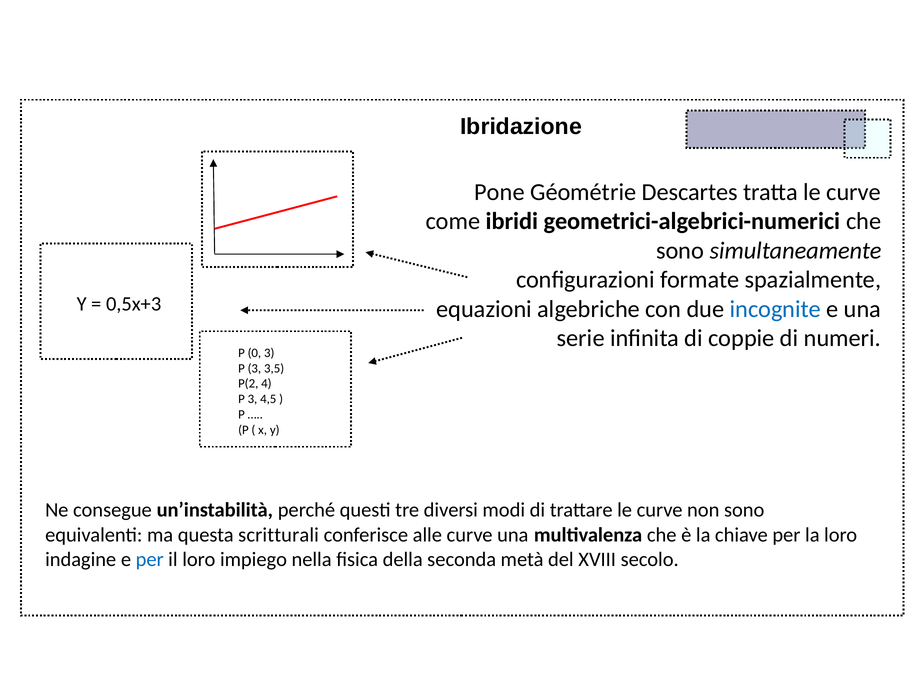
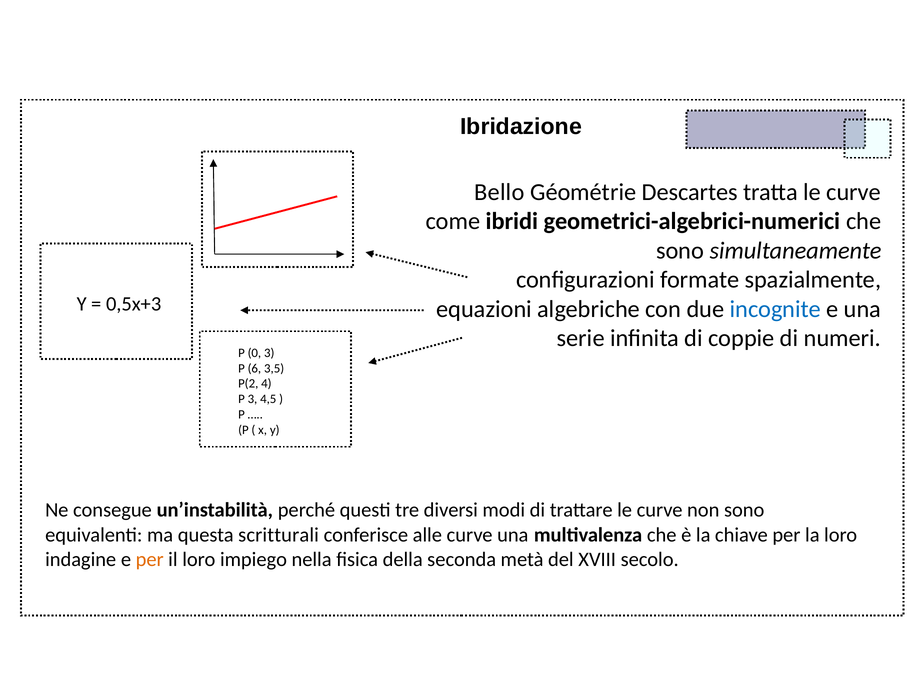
Pone: Pone -> Bello (499, 192)
3: 3 -> 6 (254, 368)
per colour: blue -> orange (150, 559)
